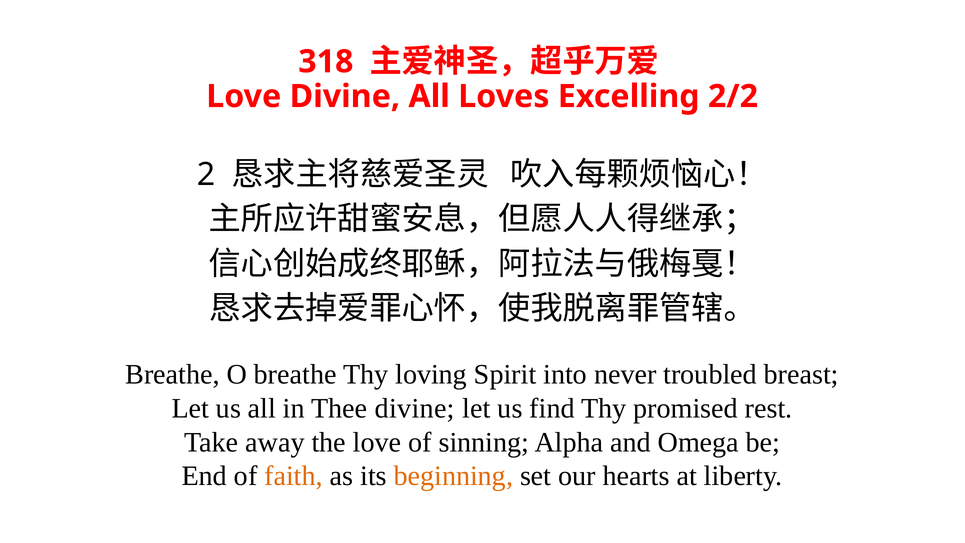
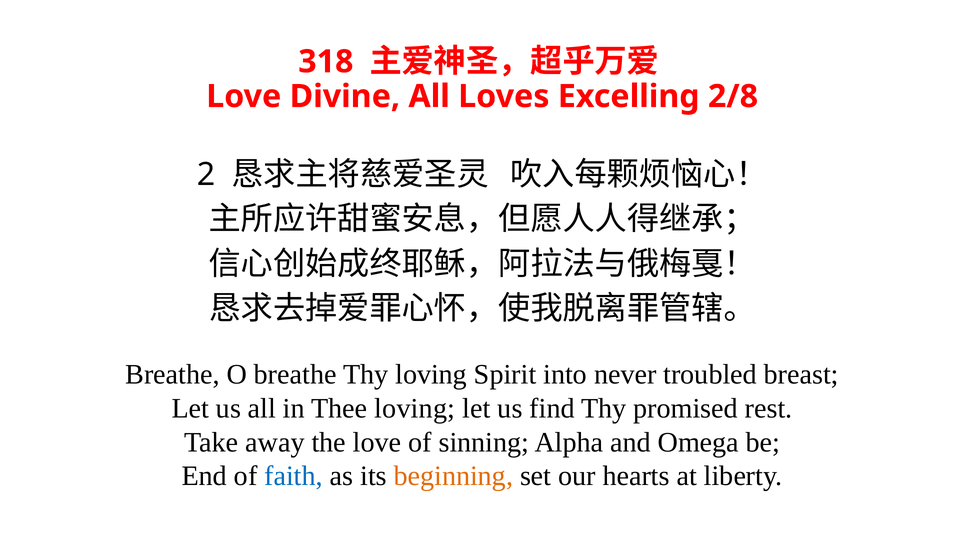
2/2: 2/2 -> 2/8 (733, 96)
Thee divine: divine -> loving (415, 408)
faith colour: orange -> blue (294, 476)
